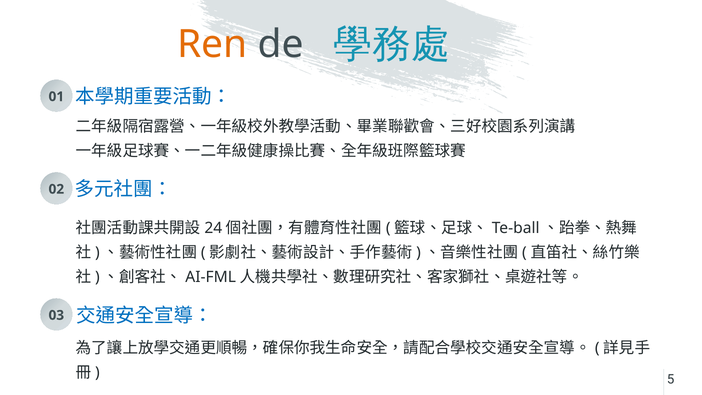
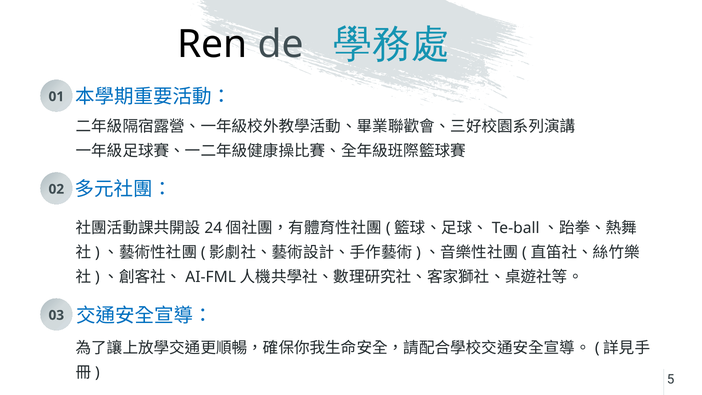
Ren colour: orange -> black (212, 45)
